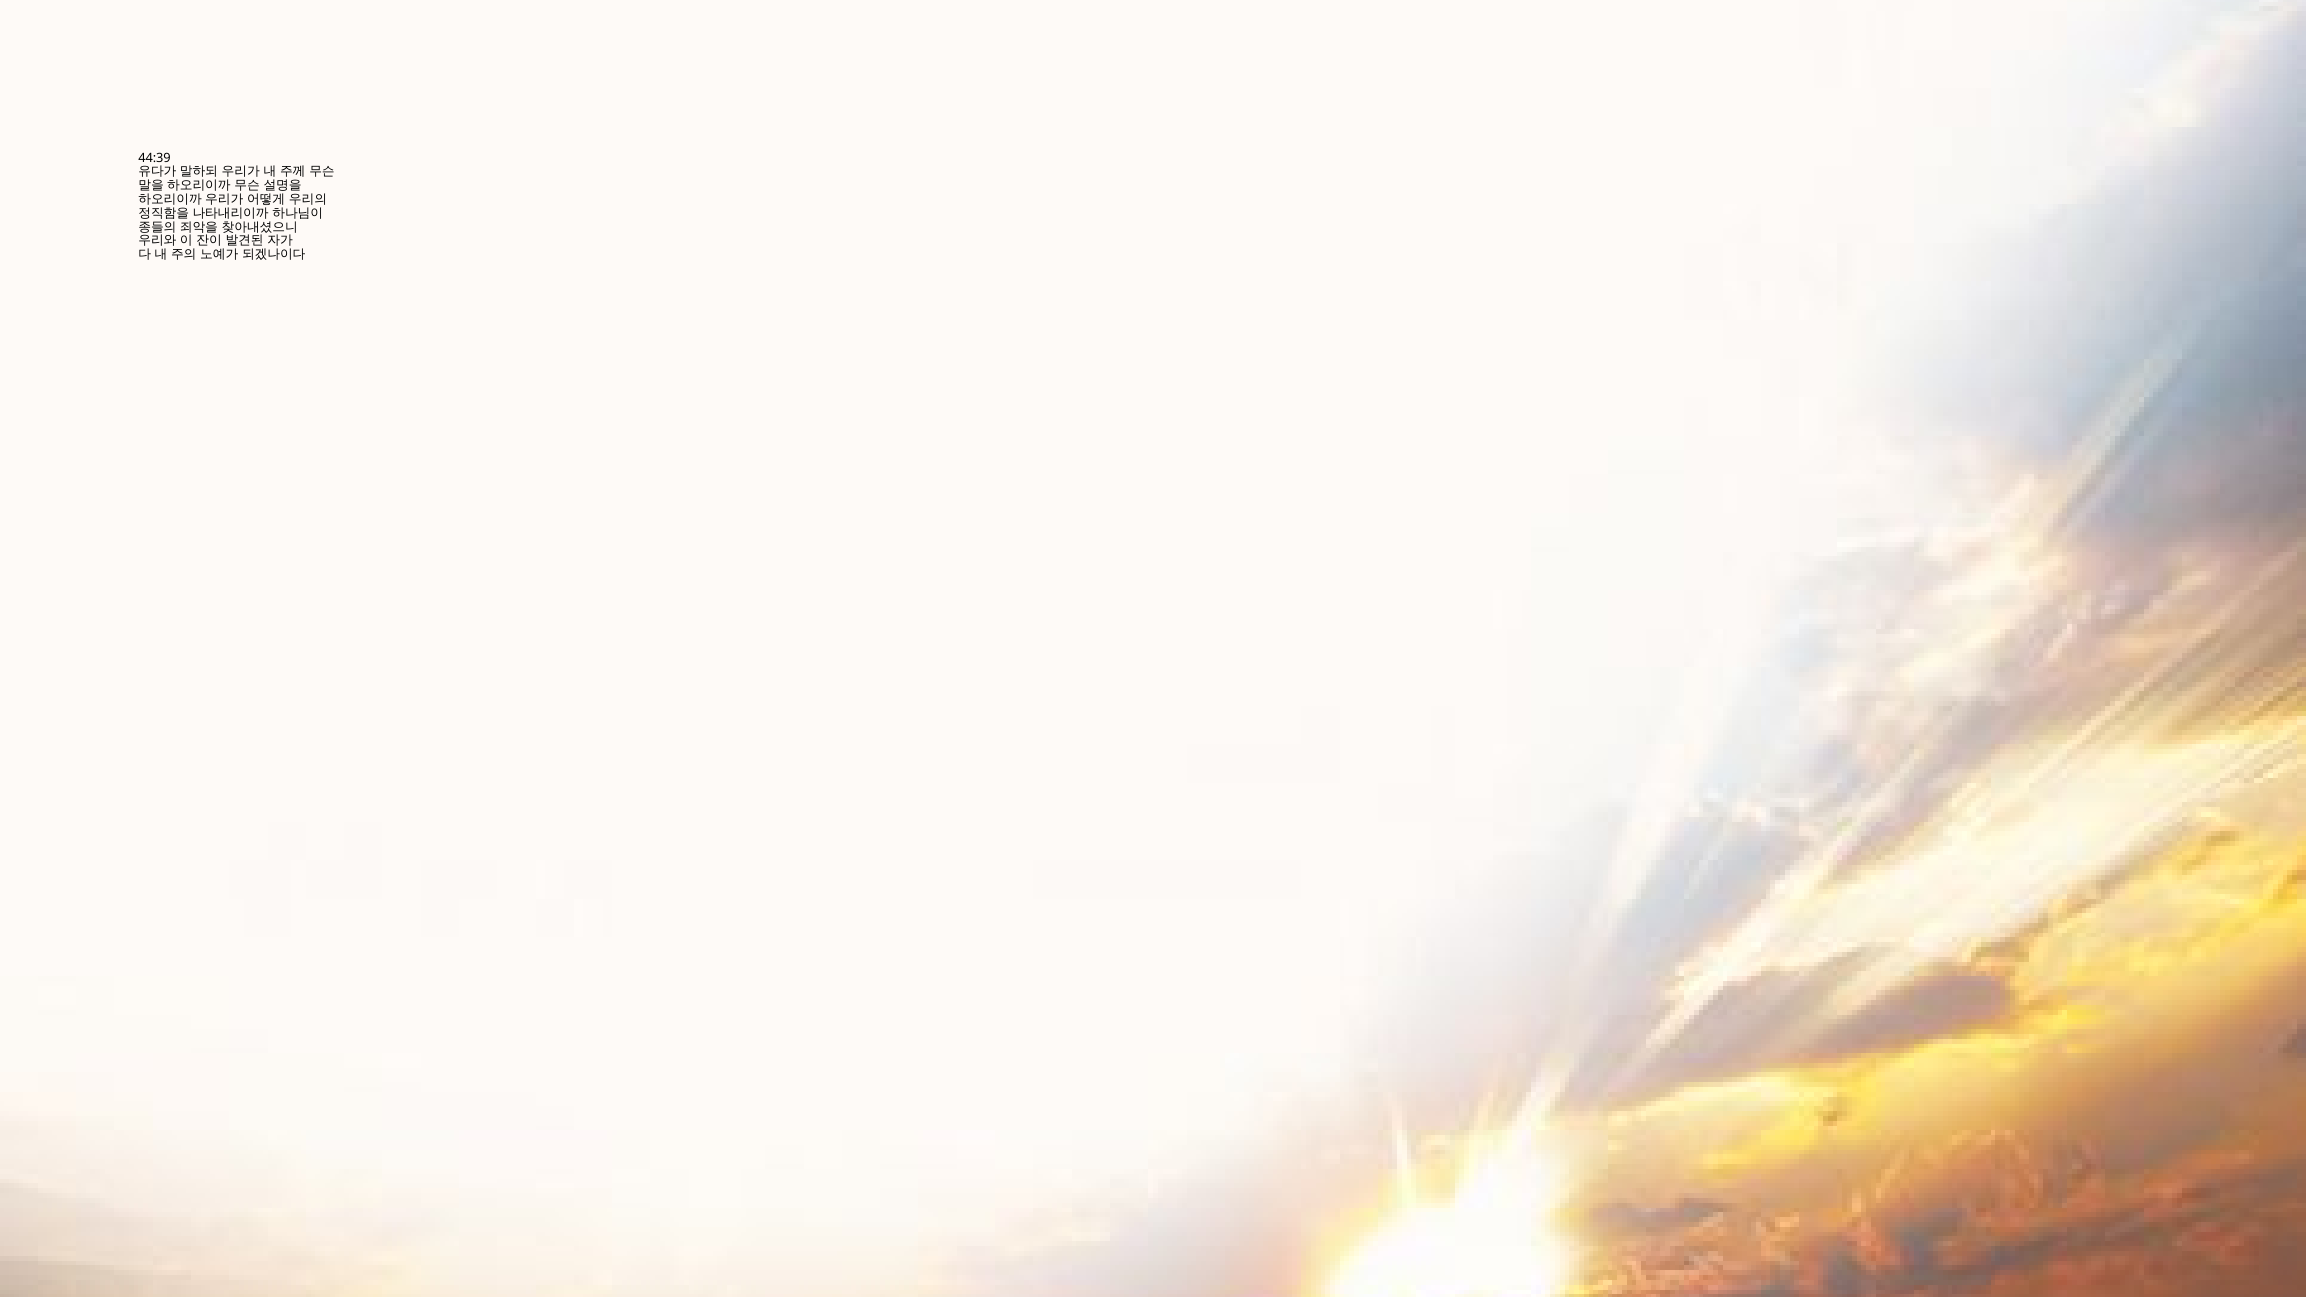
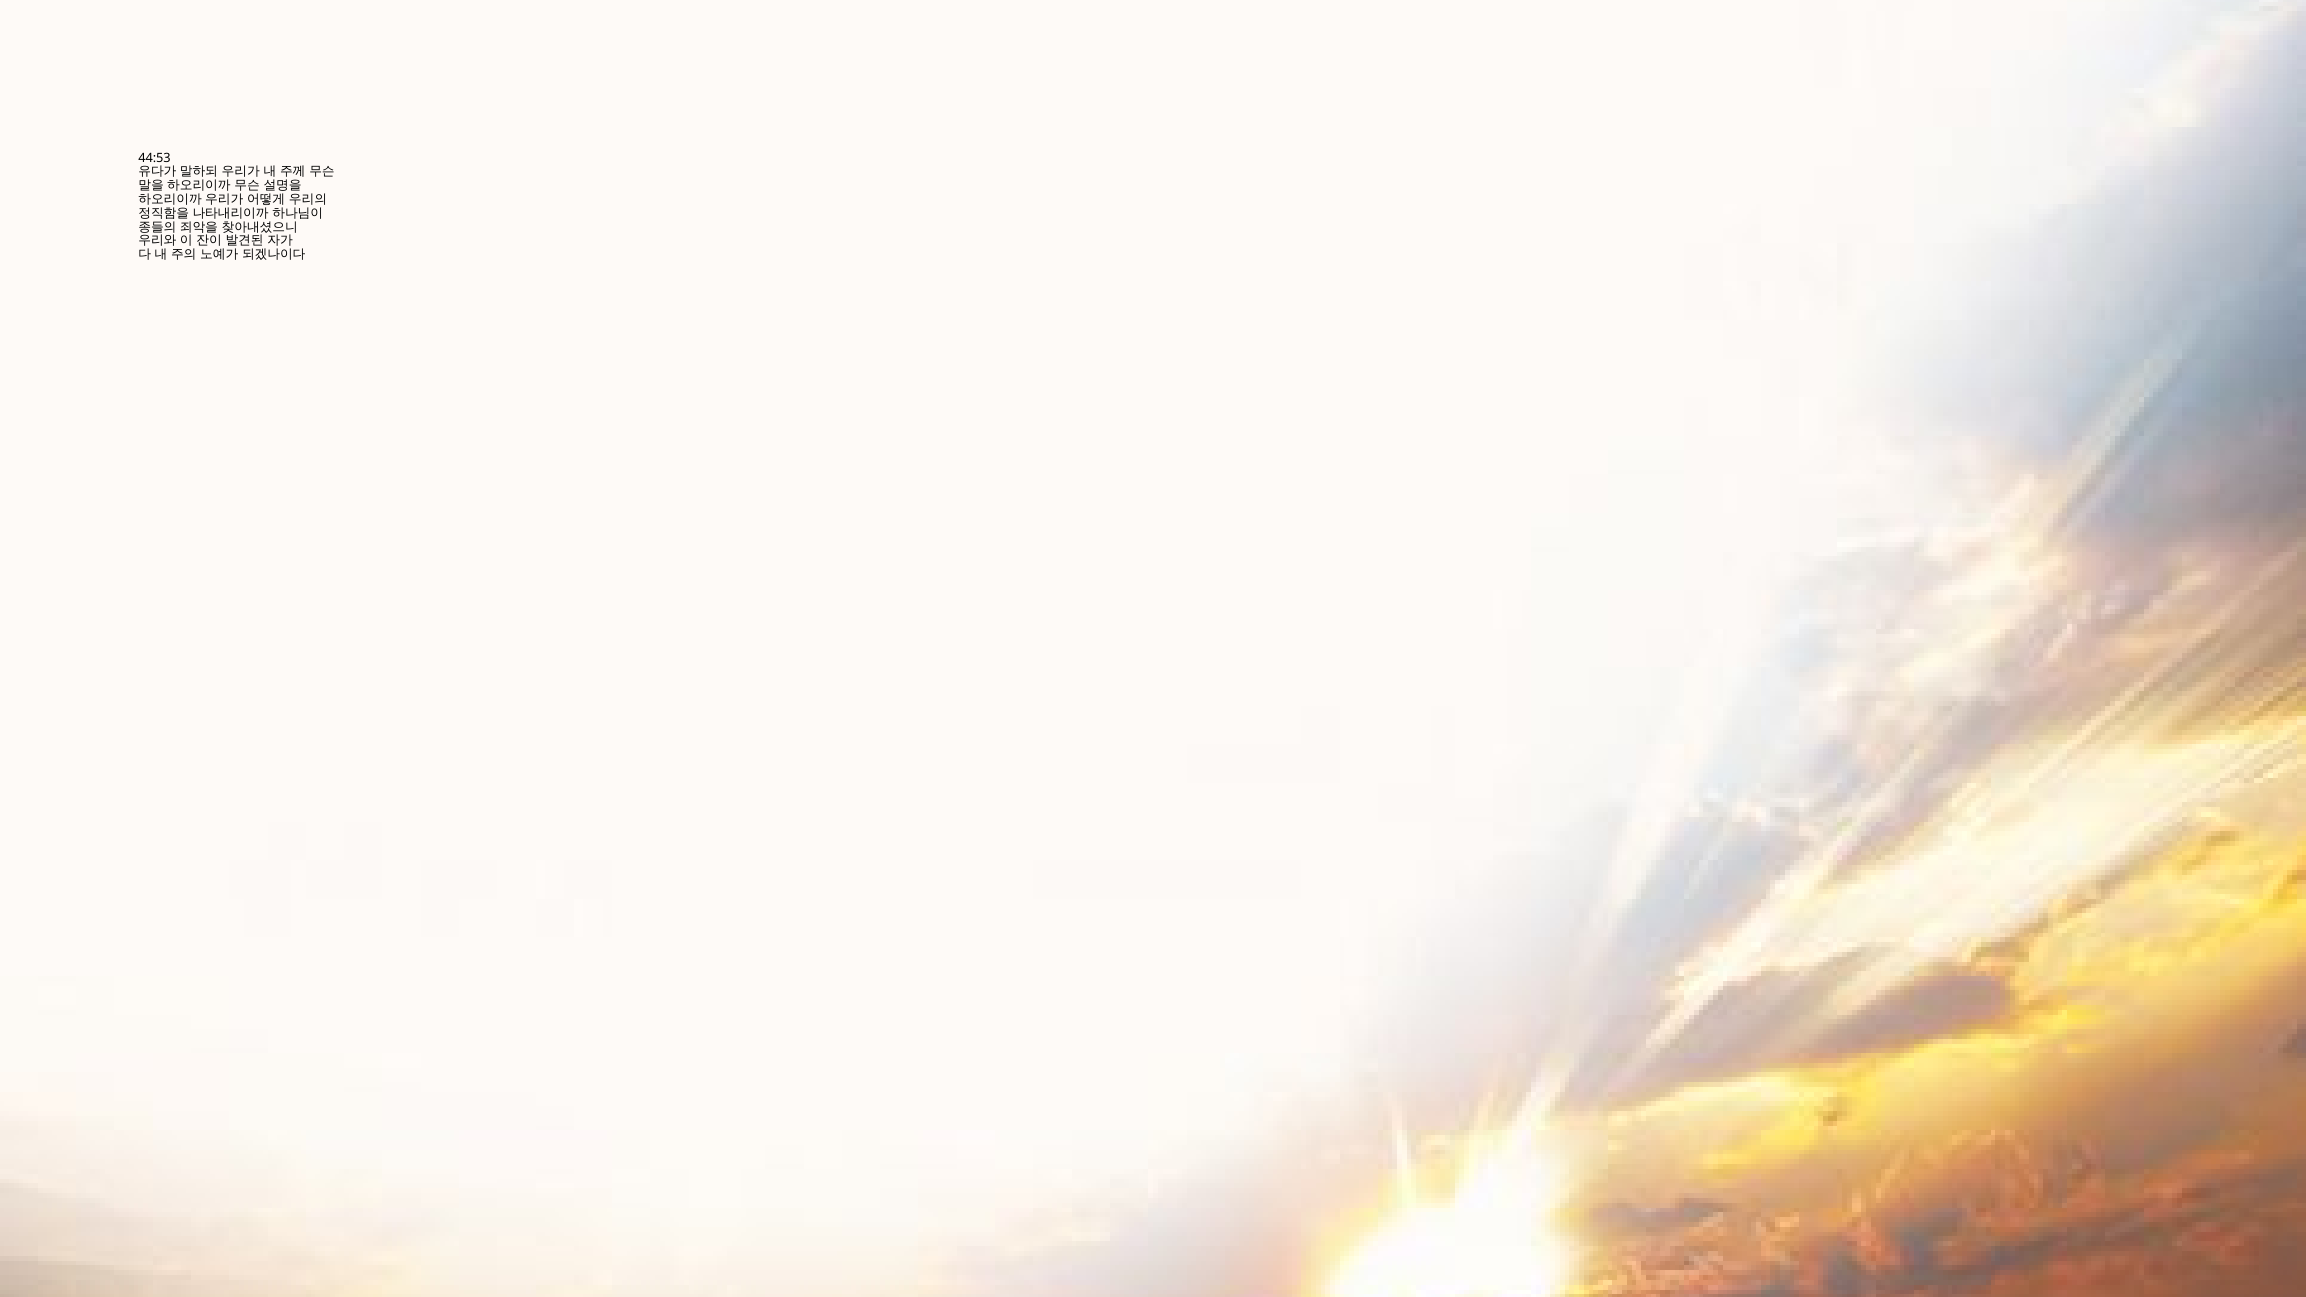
44:39: 44:39 -> 44:53 (155, 158)
